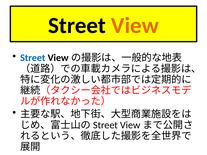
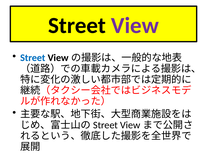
View colour: orange -> purple (135, 26)
